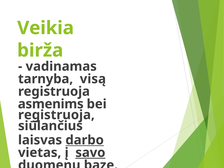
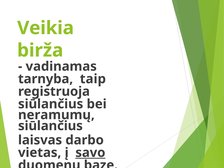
visą: visą -> taip (93, 79)
asmenims: asmenims -> siūlančius (51, 104)
registruoja: registruoja -> neramumų (56, 115)
darbo underline: present -> none (85, 140)
